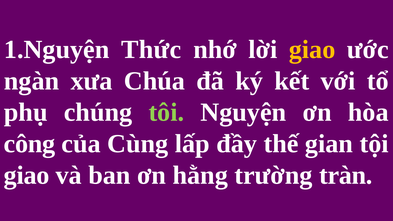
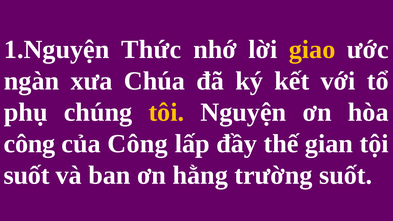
tôi colour: light green -> yellow (166, 112)
của Cùng: Cùng -> Công (138, 144)
giao: giao -> suốt (27, 175)
trường tràn: tràn -> suốt (346, 175)
